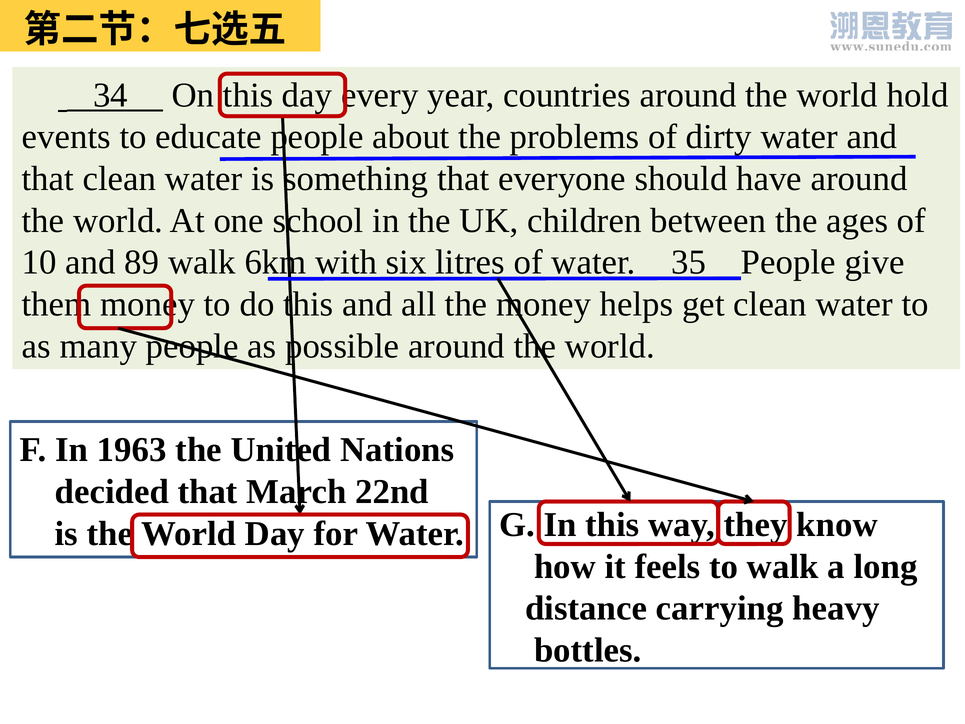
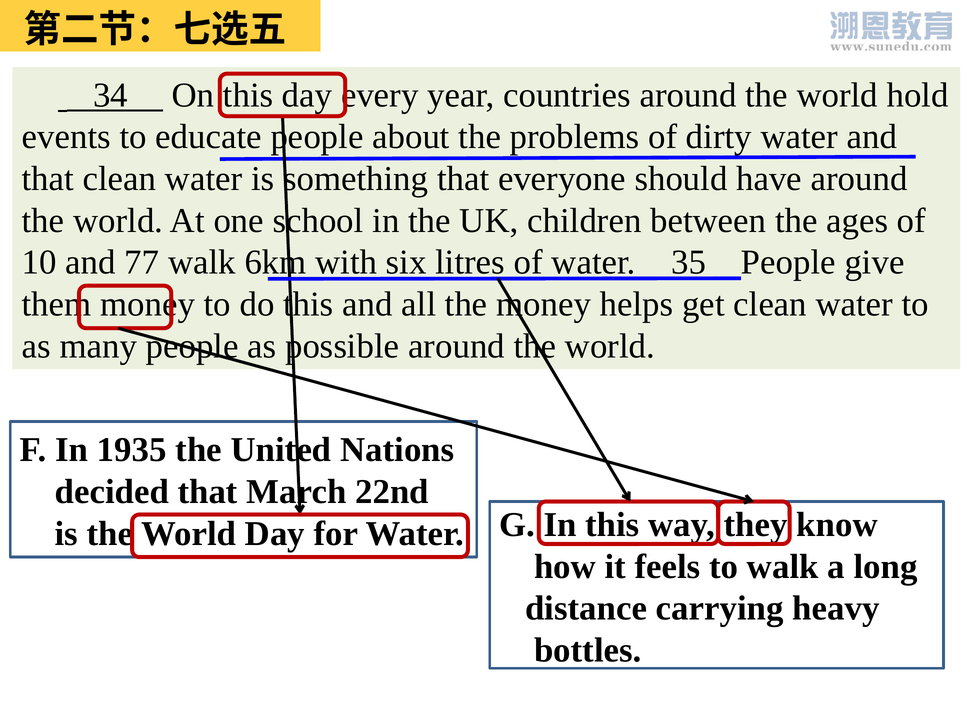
89: 89 -> 77 (142, 262)
1963: 1963 -> 1935 (132, 450)
